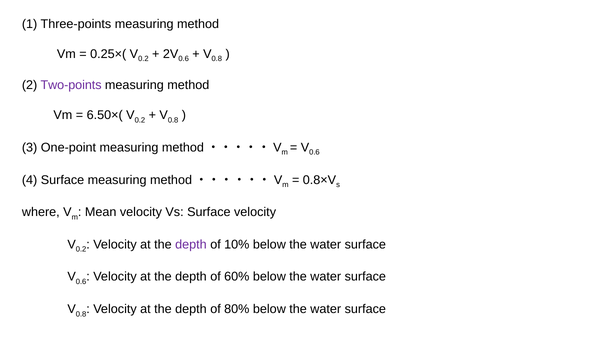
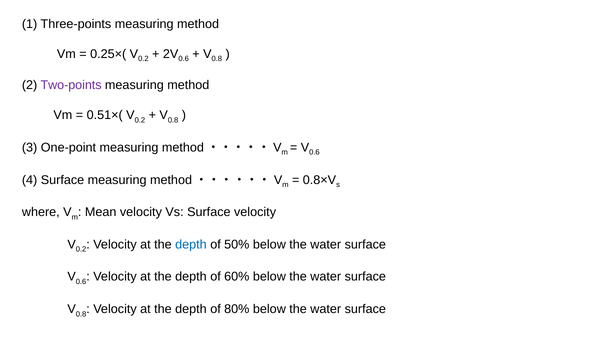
6.50×(: 6.50×( -> 0.51×( (105, 115)
depth colour: purple -> blue (191, 244)
10%: 10% -> 50% (237, 244)
